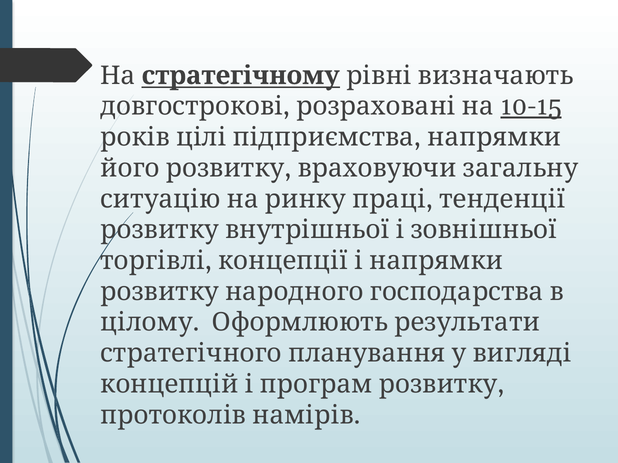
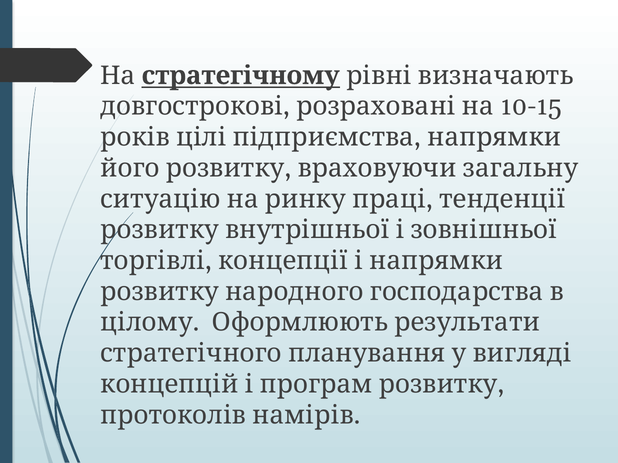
10-15 underline: present -> none (531, 107)
